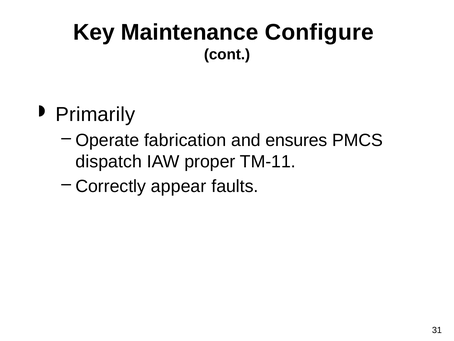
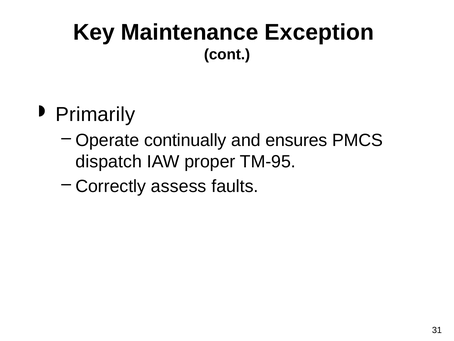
Configure: Configure -> Exception (319, 32)
fabrication: fabrication -> continually (185, 140)
TM-11: TM-11 -> TM-95 (268, 161)
appear: appear -> assess (179, 186)
